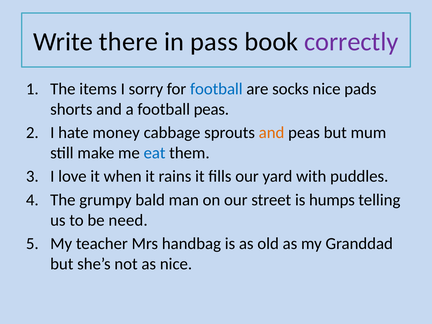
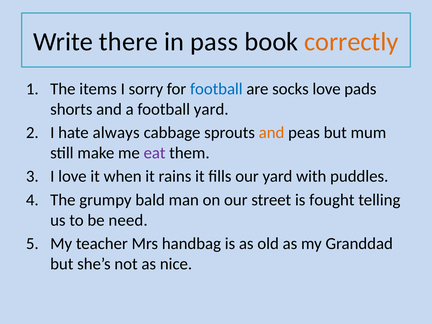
correctly colour: purple -> orange (351, 42)
socks nice: nice -> love (327, 89)
football peas: peas -> yard (211, 109)
money: money -> always (116, 133)
eat colour: blue -> purple (155, 153)
humps: humps -> fought (332, 200)
